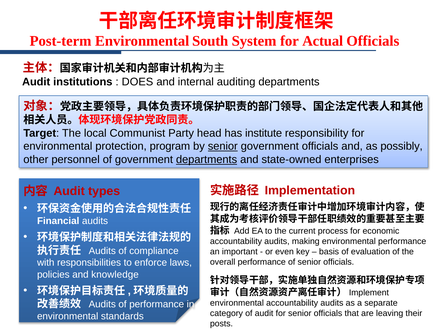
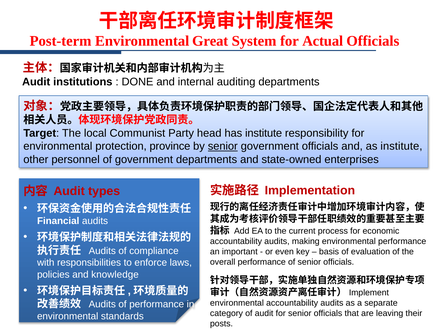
South: South -> Great (210, 41)
DOES: DOES -> DONE (138, 82)
program: program -> province (170, 146)
as possibly: possibly -> institute (401, 146)
departments underline: present -> none (207, 160)
